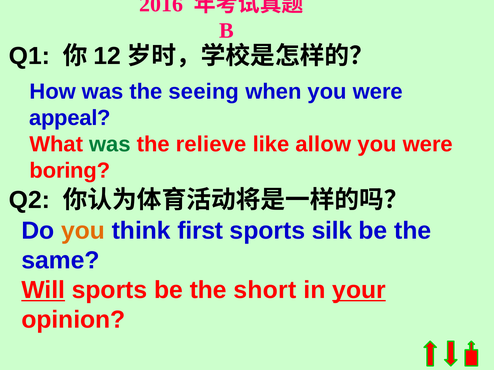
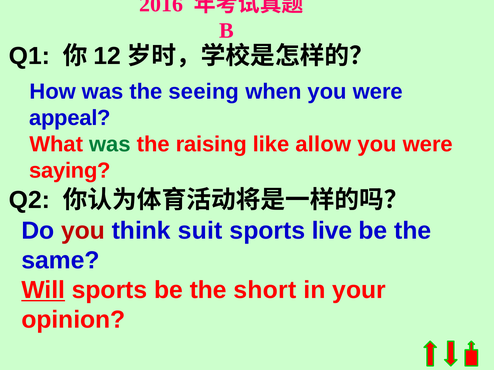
relieve: relieve -> raising (211, 144)
boring: boring -> saying (70, 171)
you colour: orange -> red (83, 231)
first: first -> suit (200, 231)
silk: silk -> live (332, 231)
your underline: present -> none (359, 290)
